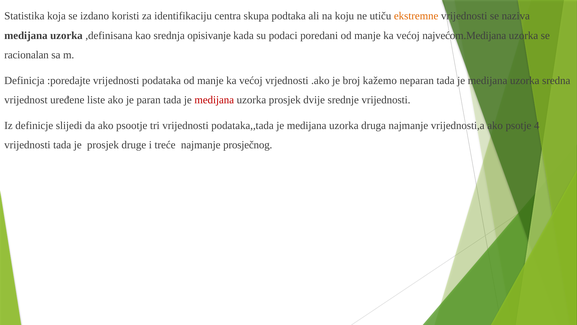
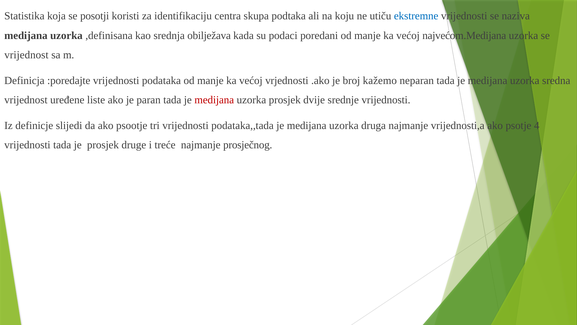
izdano: izdano -> posotji (95, 16)
ekstremne colour: orange -> blue (416, 16)
opisivanje: opisivanje -> obilježava (209, 35)
racionalan: racionalan -> vrijednost (26, 55)
